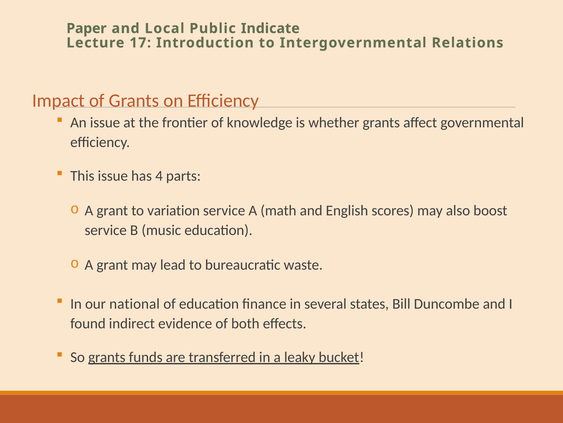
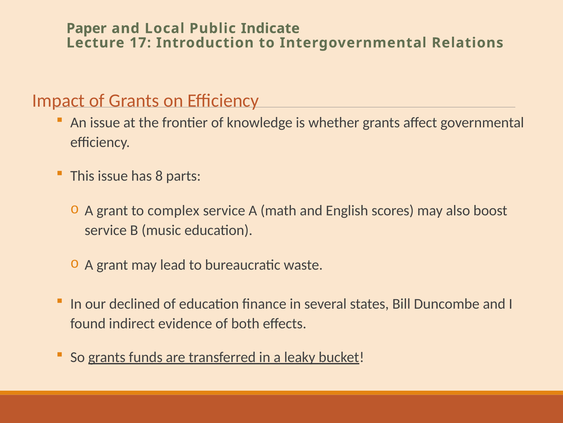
4: 4 -> 8 (159, 176)
variation: variation -> complex (173, 210)
national: national -> declined (135, 303)
